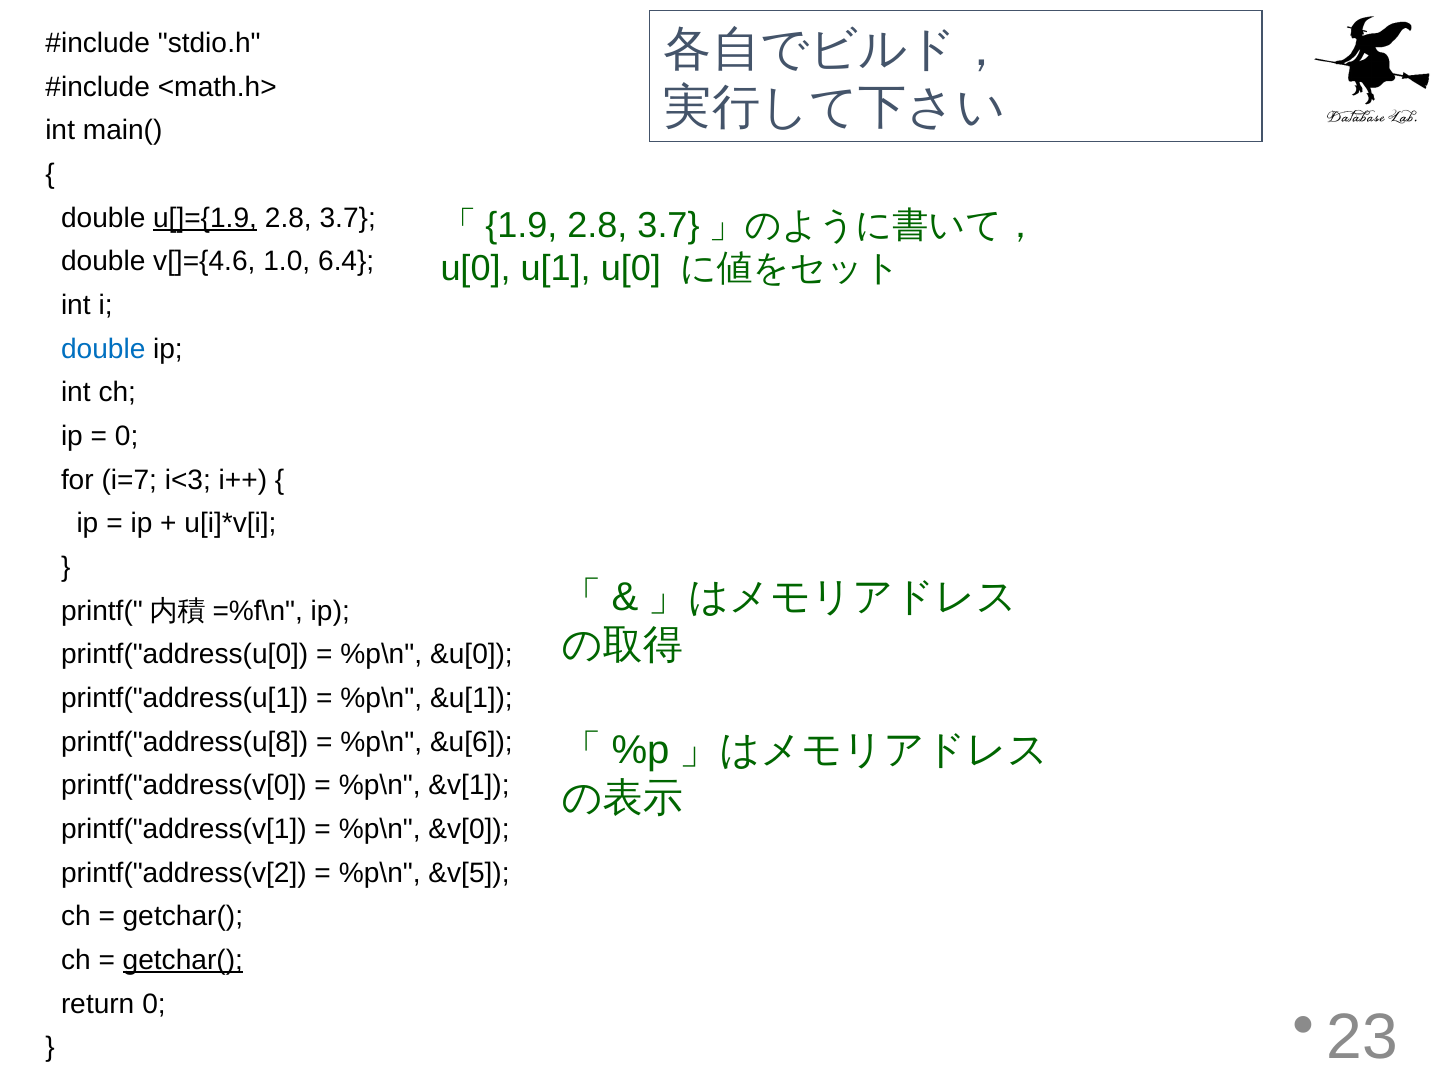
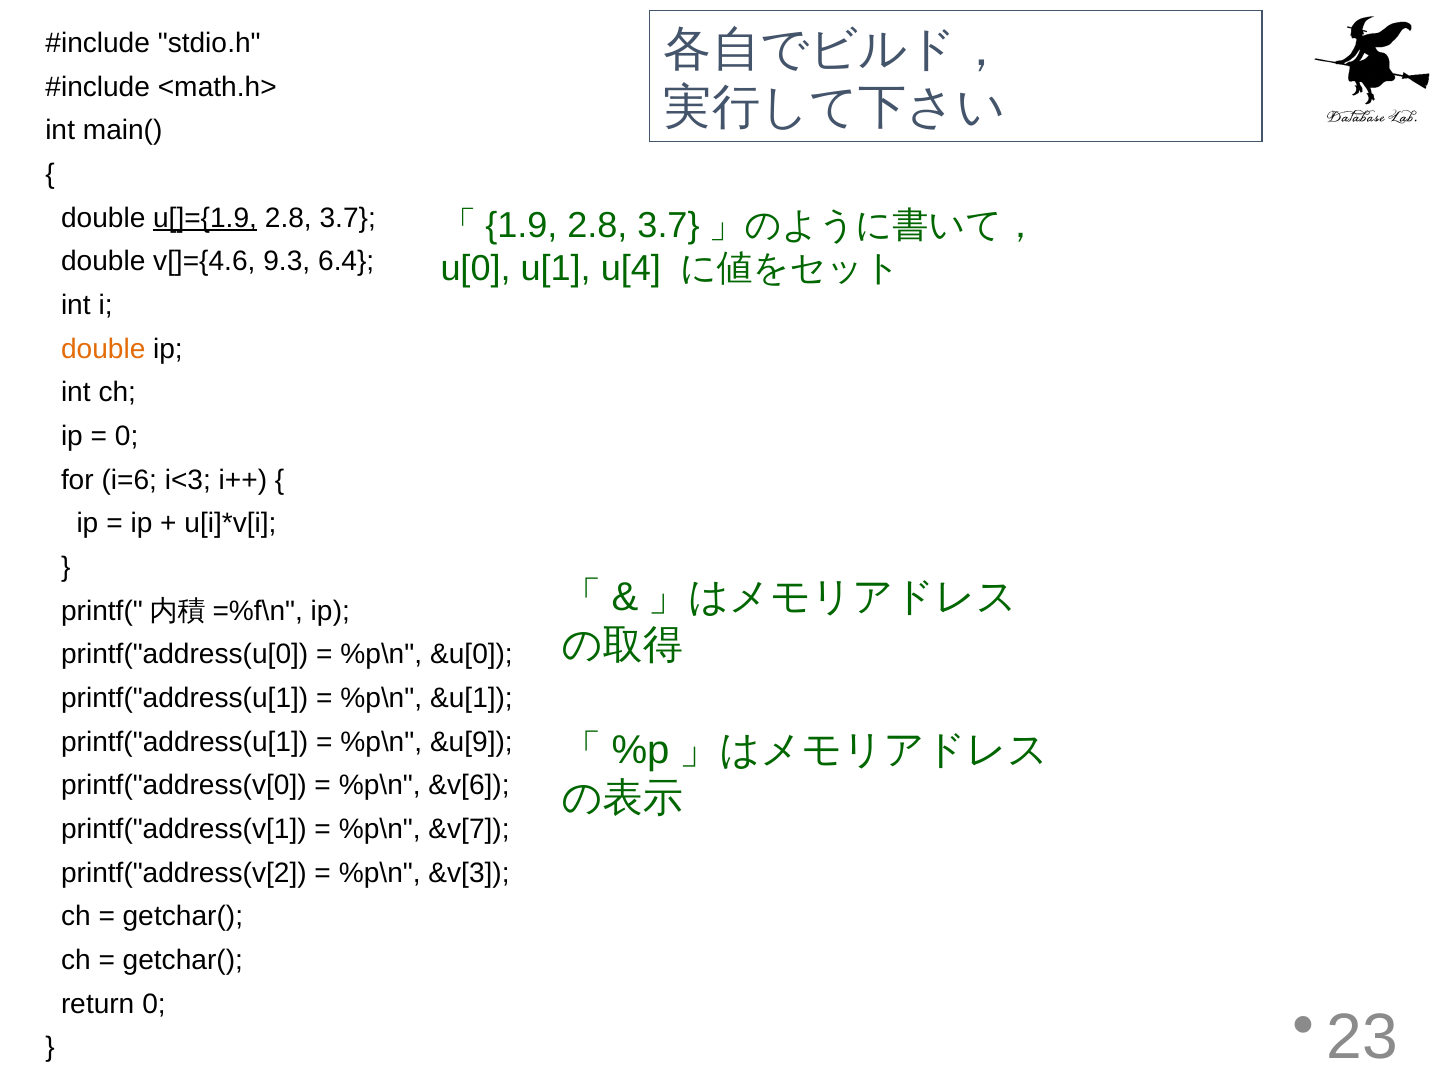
1.0: 1.0 -> 9.3 (287, 262)
u[1 u[0: u[0 -> u[4 (631, 268)
double colour: blue -> orange (103, 349)
i=7: i=7 -> i=6 (129, 480)
printf("address(u[8: printf("address(u[8 -> printf("address(u[1 (185, 742)
&u[6: &u[6 -> &u[9 (471, 742)
&v[1: &v[1 -> &v[6 (469, 786)
&v[0: &v[0 -> &v[7 (469, 829)
&v[5: &v[5 -> &v[3 (469, 873)
getchar( underline: present -> none (183, 960)
